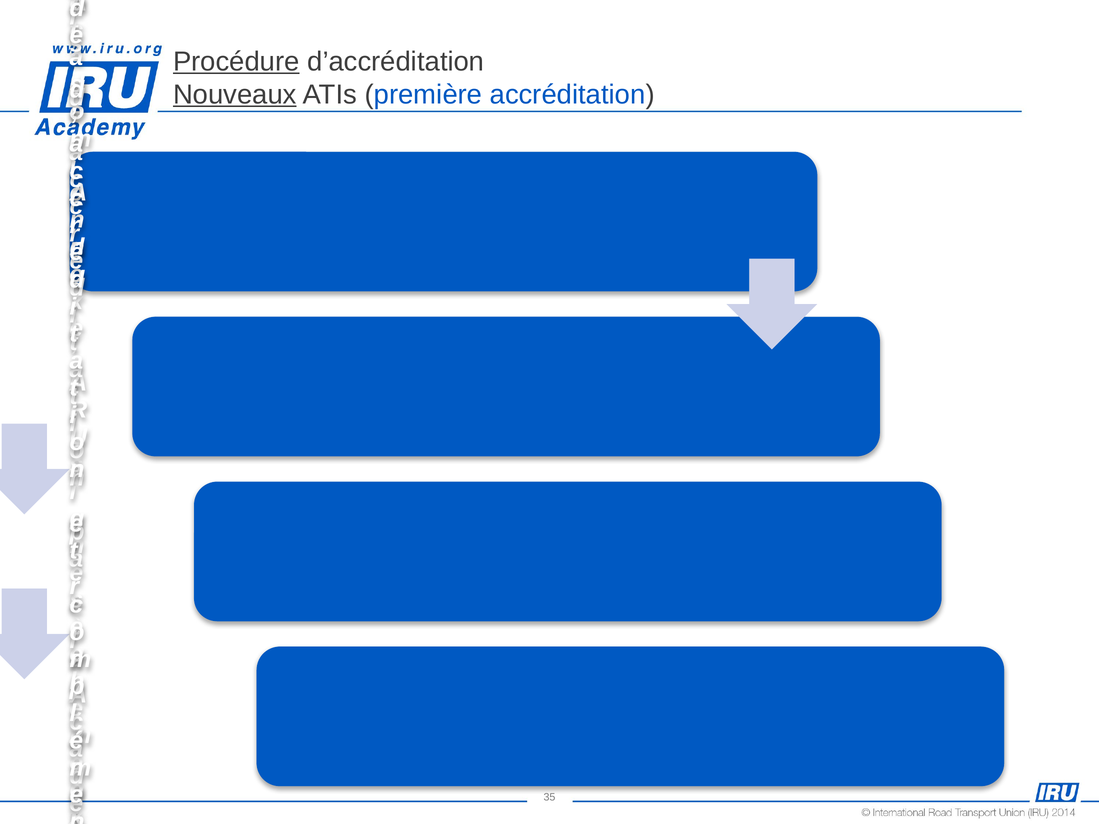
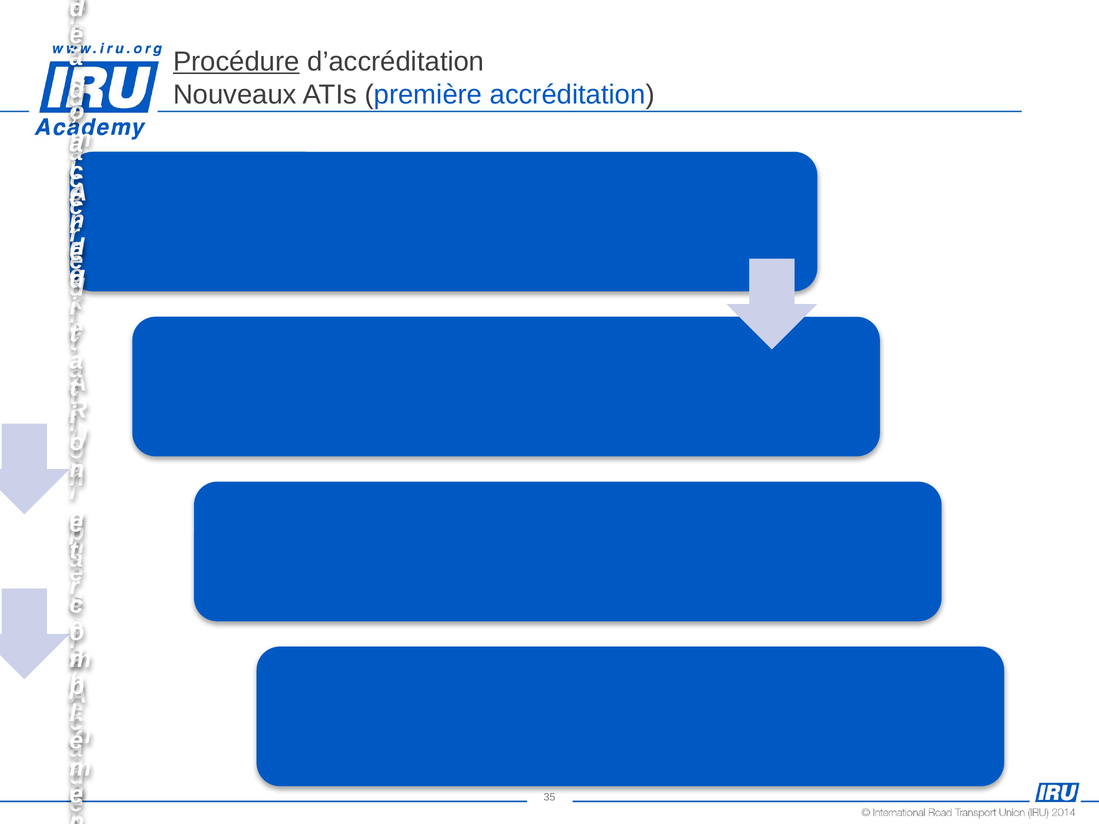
Nouveaux underline: present -> none (235, 95)
